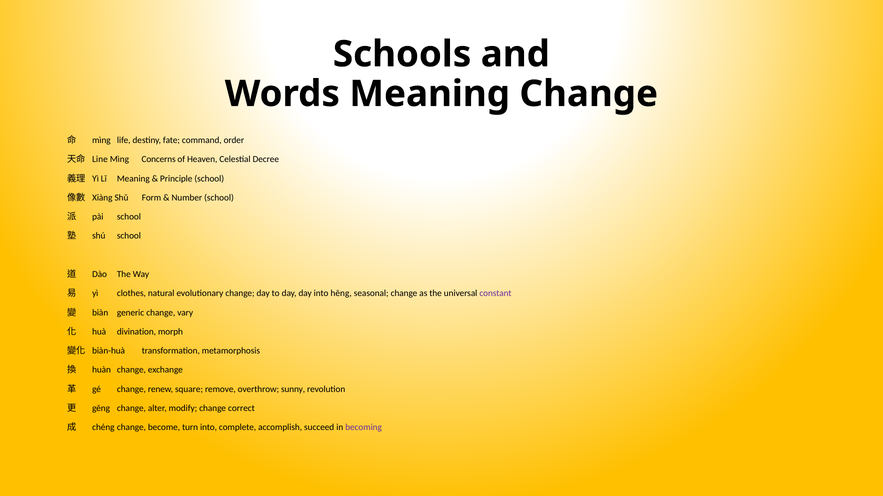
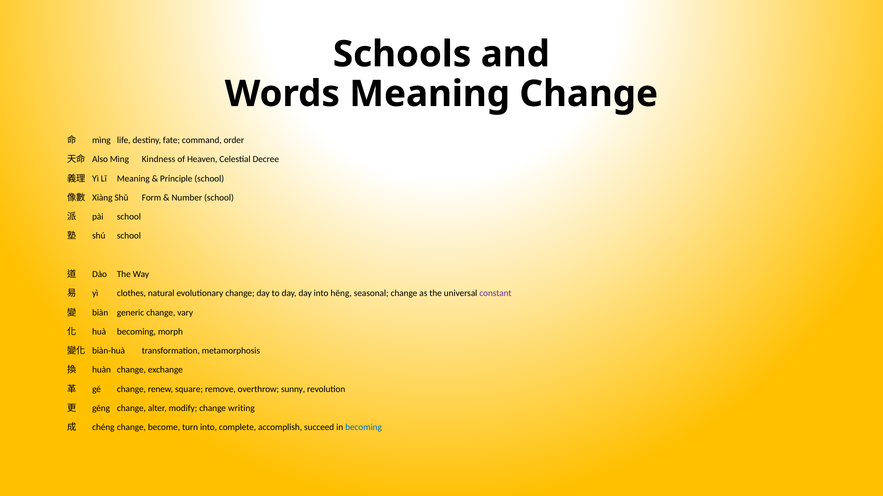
Line: Line -> Also (100, 160)
Concerns: Concerns -> Kindness (159, 160)
huà divination: divination -> becoming (136, 332)
correct: correct -> writing (241, 409)
becoming colour: purple -> blue (364, 428)
